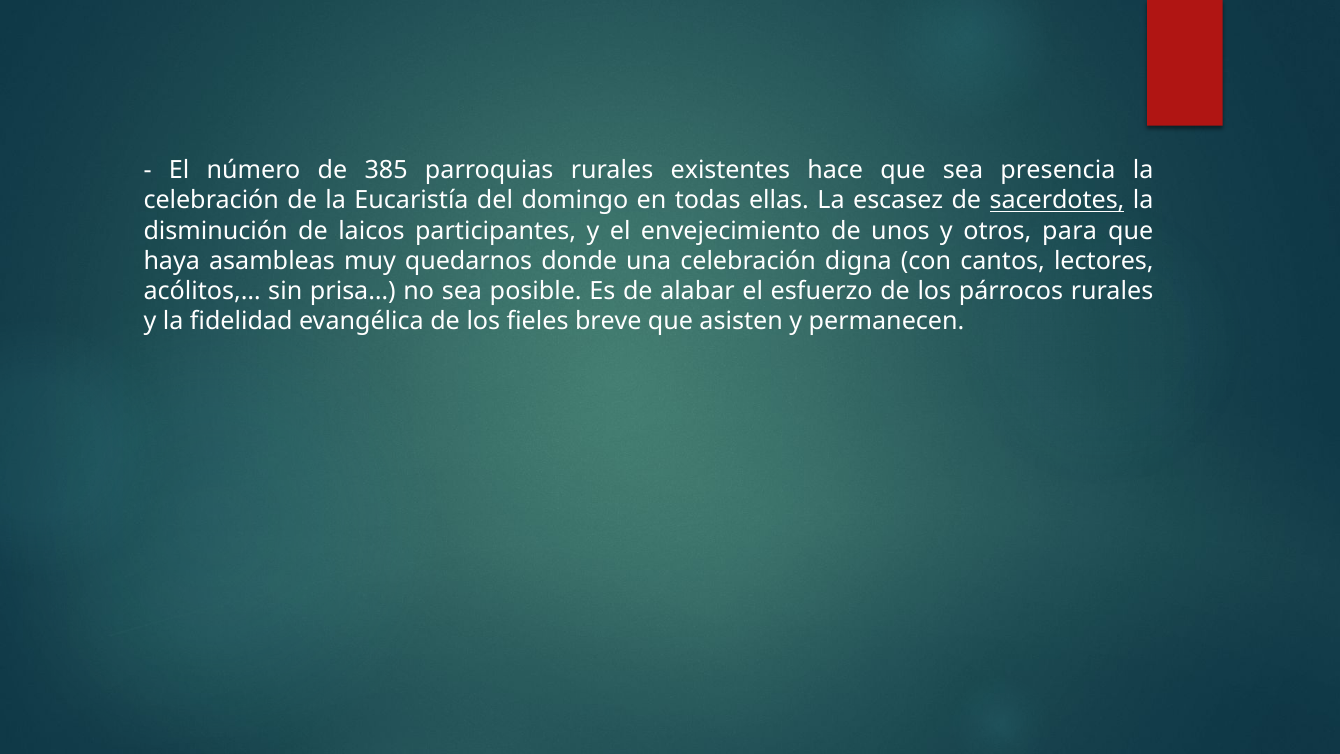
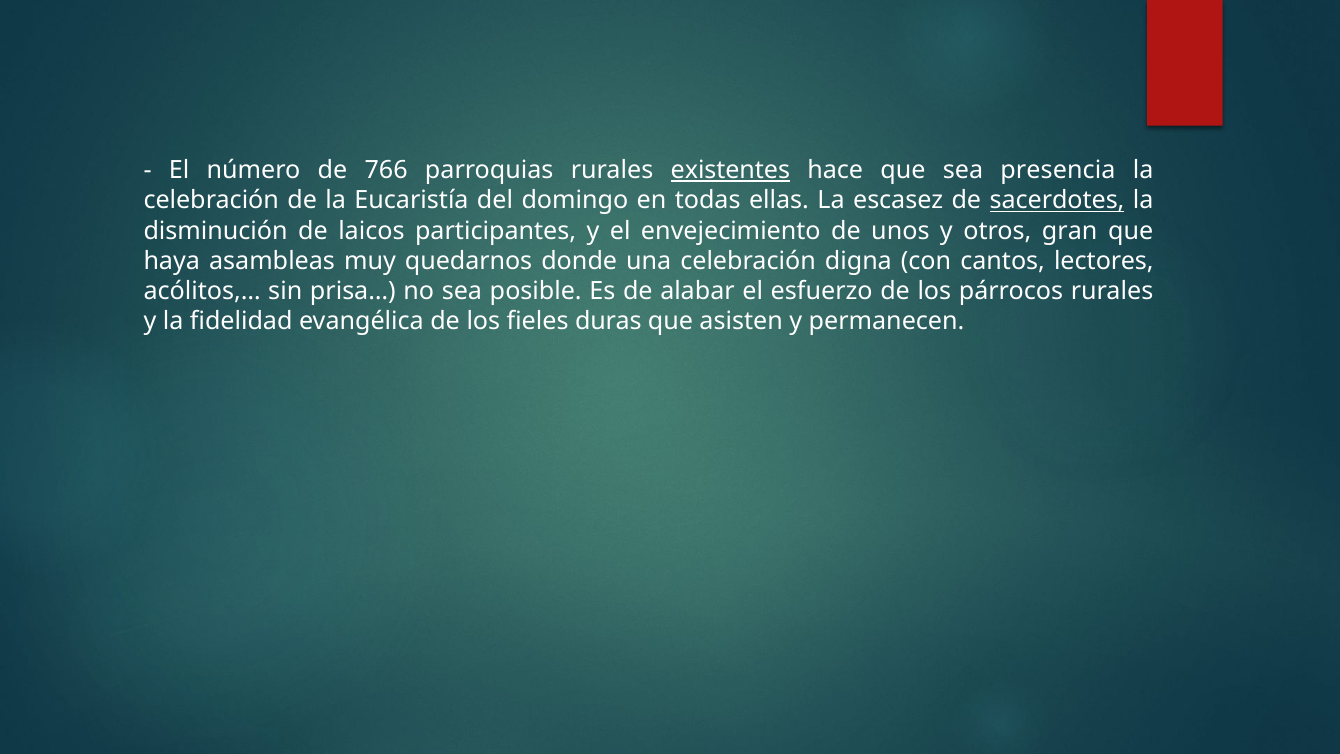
385: 385 -> 766 (386, 170)
existentes underline: none -> present (730, 170)
para: para -> gran (1070, 231)
breve: breve -> duras (608, 321)
